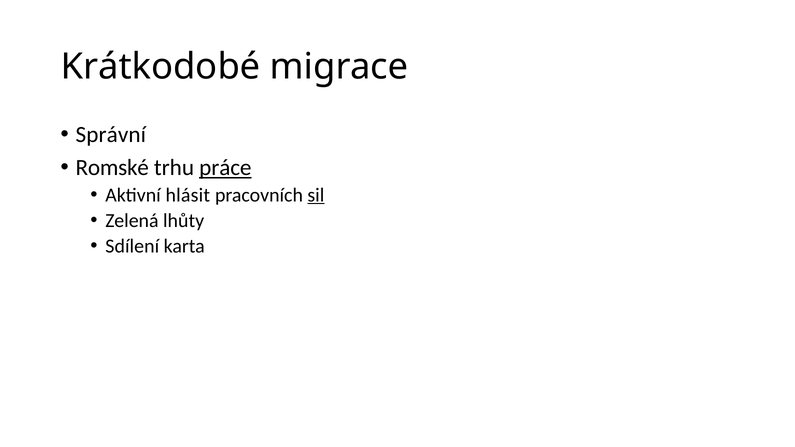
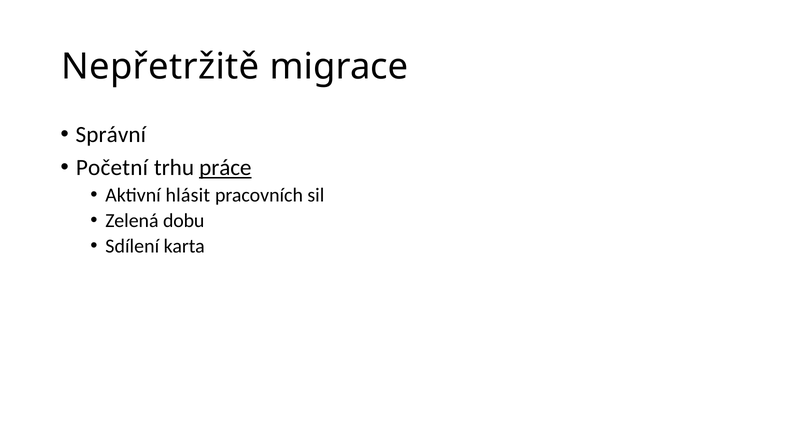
Krátkodobé: Krátkodobé -> Nepřetržitě (160, 67)
Romské: Romské -> Početní (112, 168)
sil underline: present -> none (316, 195)
lhůty: lhůty -> dobu (184, 221)
